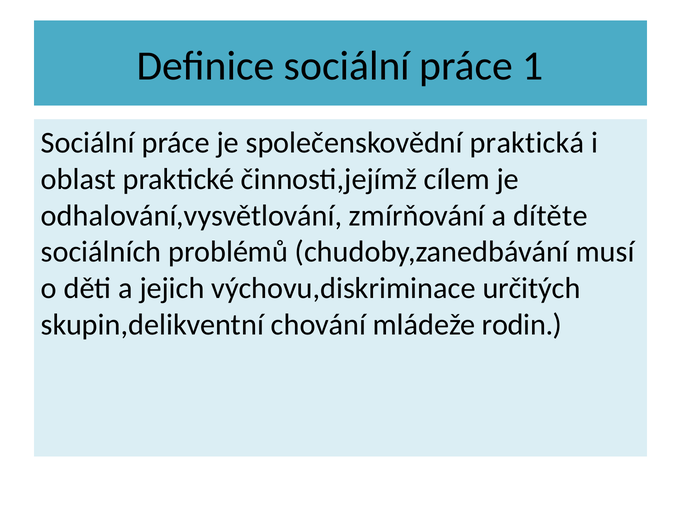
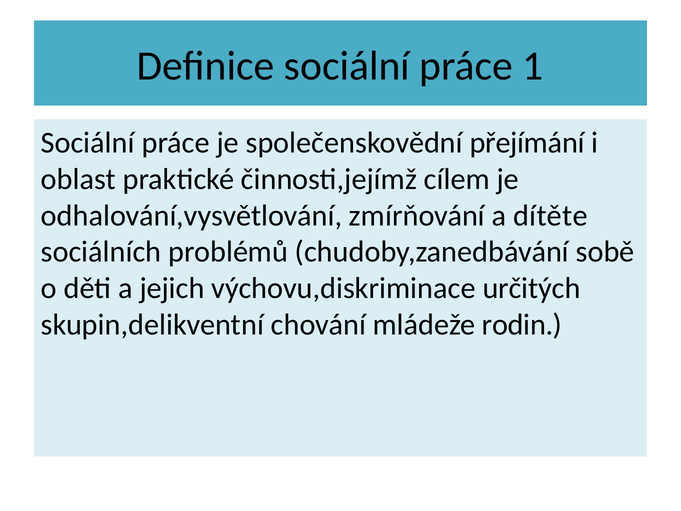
praktická: praktická -> přejímání (527, 143)
musí: musí -> sobě (605, 252)
